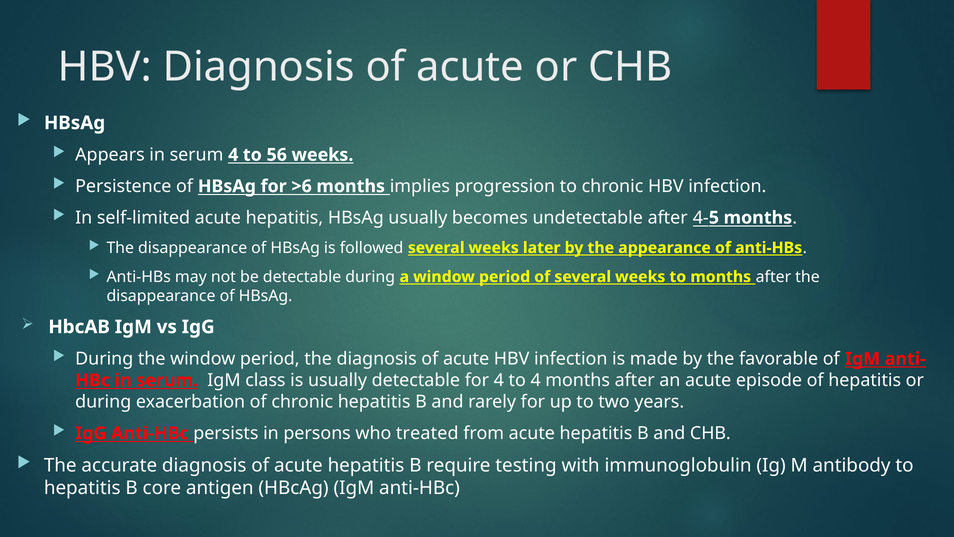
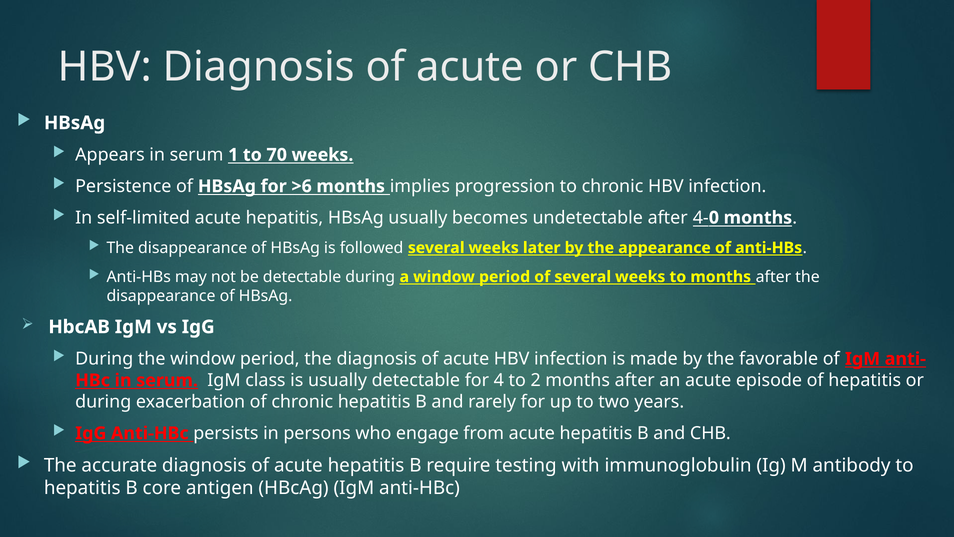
serum 4: 4 -> 1 (233, 155)
56: 56 -> 70 (277, 155)
5: 5 -> 0 (714, 218)
to 4: 4 -> 2 (536, 380)
treated: treated -> engage (427, 433)
